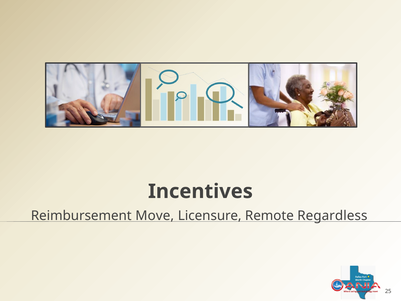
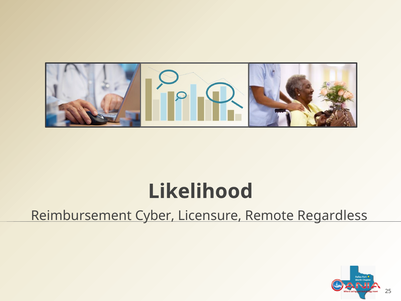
Incentives: Incentives -> Likelihood (200, 191)
Move: Move -> Cyber (155, 216)
